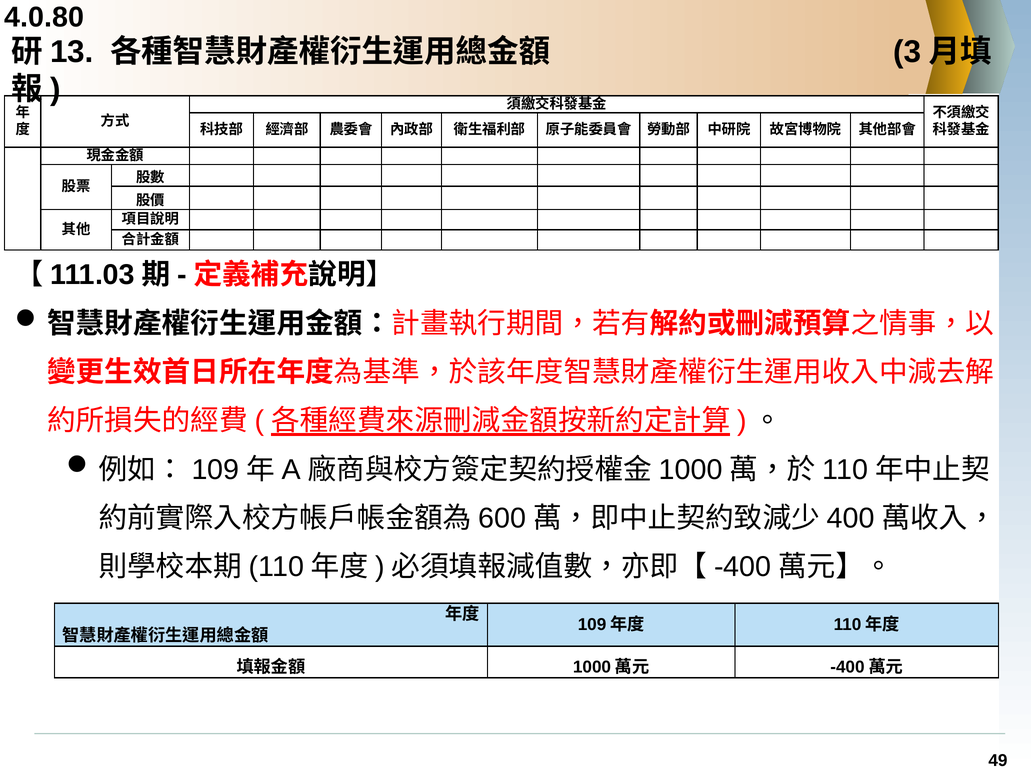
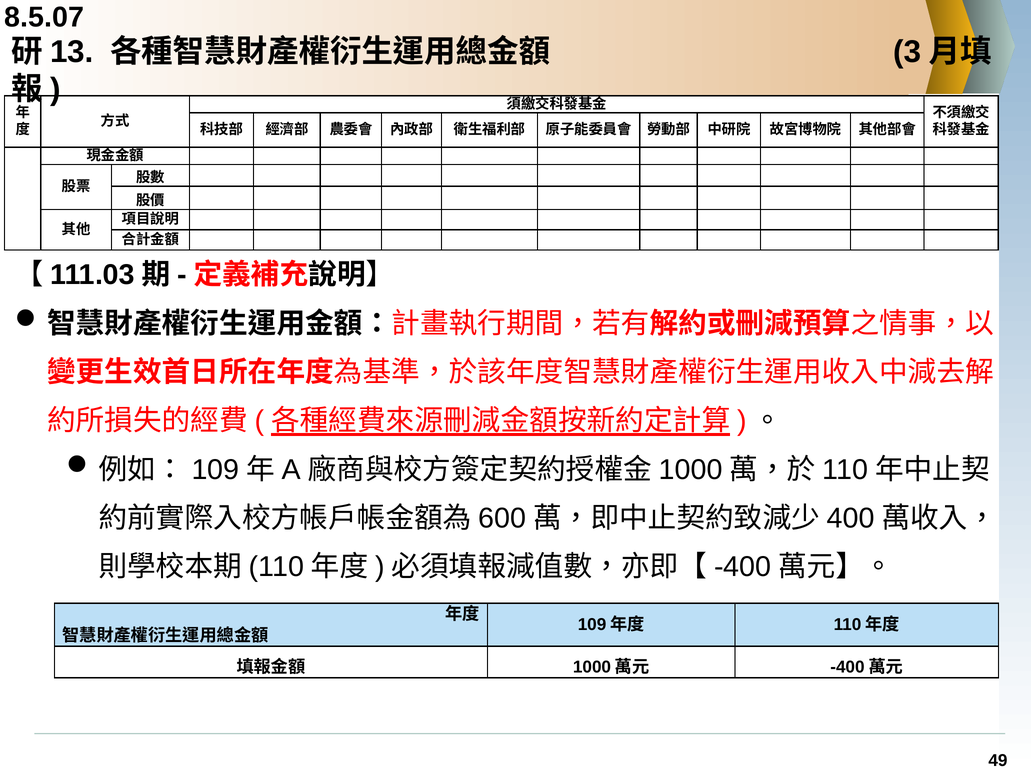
4.0.80: 4.0.80 -> 8.5.07 (44, 17)
